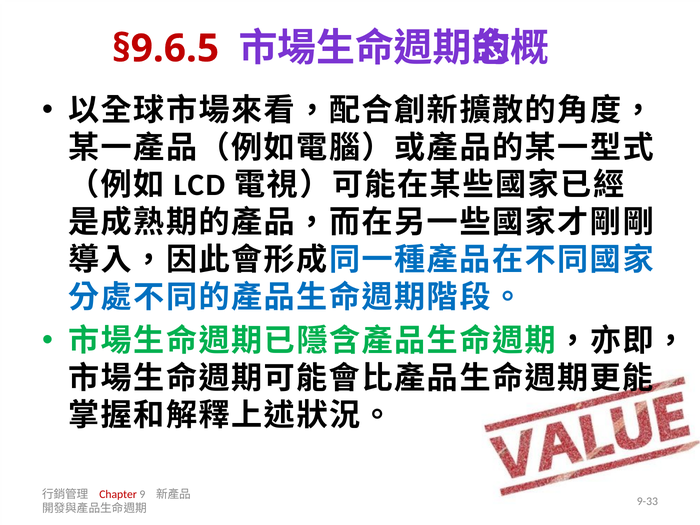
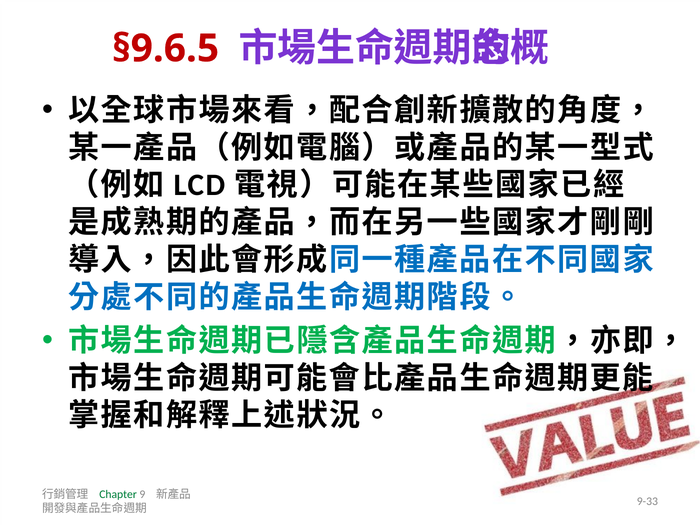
Chapter colour: red -> green (118, 494)
